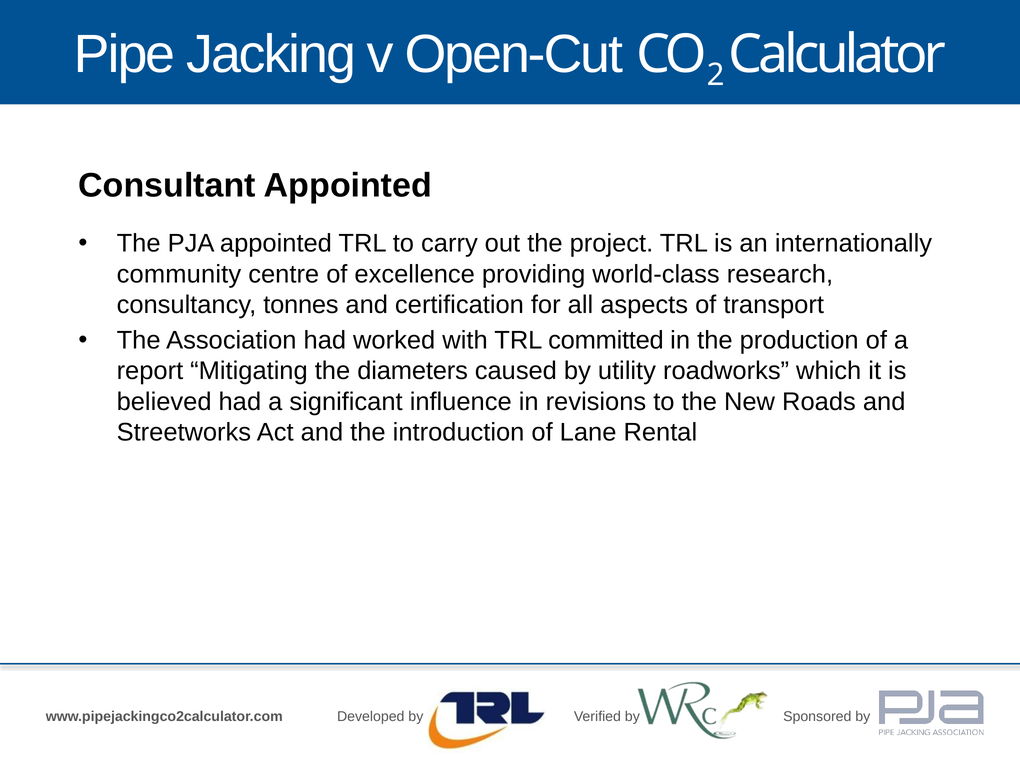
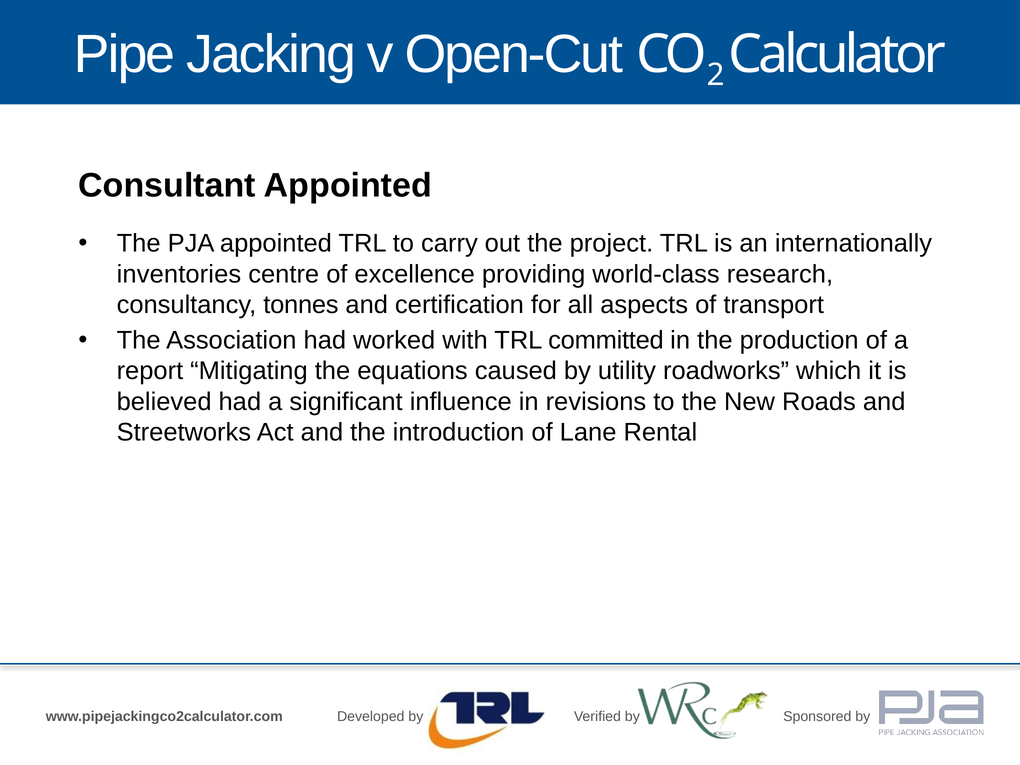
community: community -> inventories (179, 274)
diameters: diameters -> equations (413, 371)
